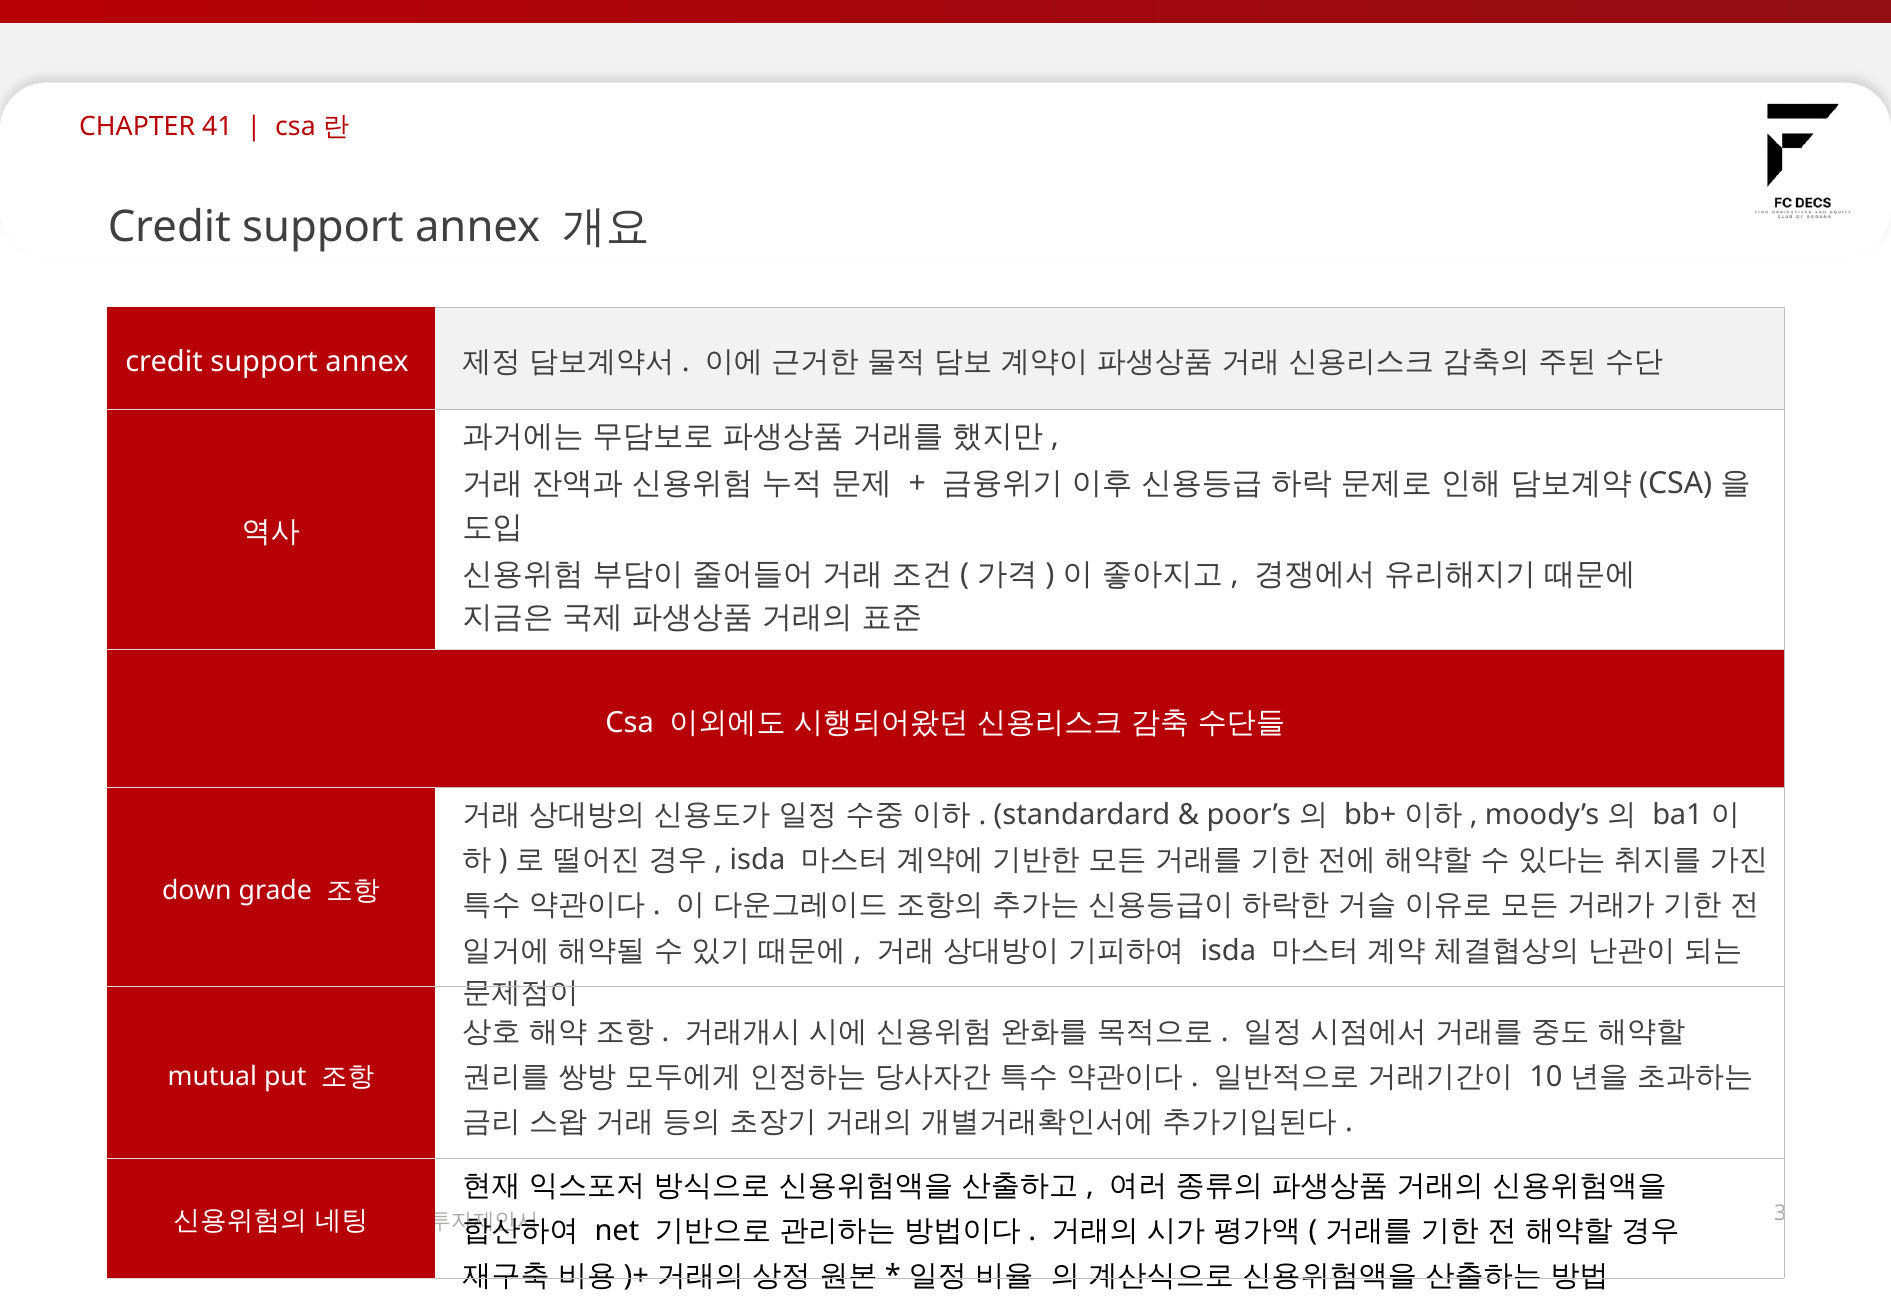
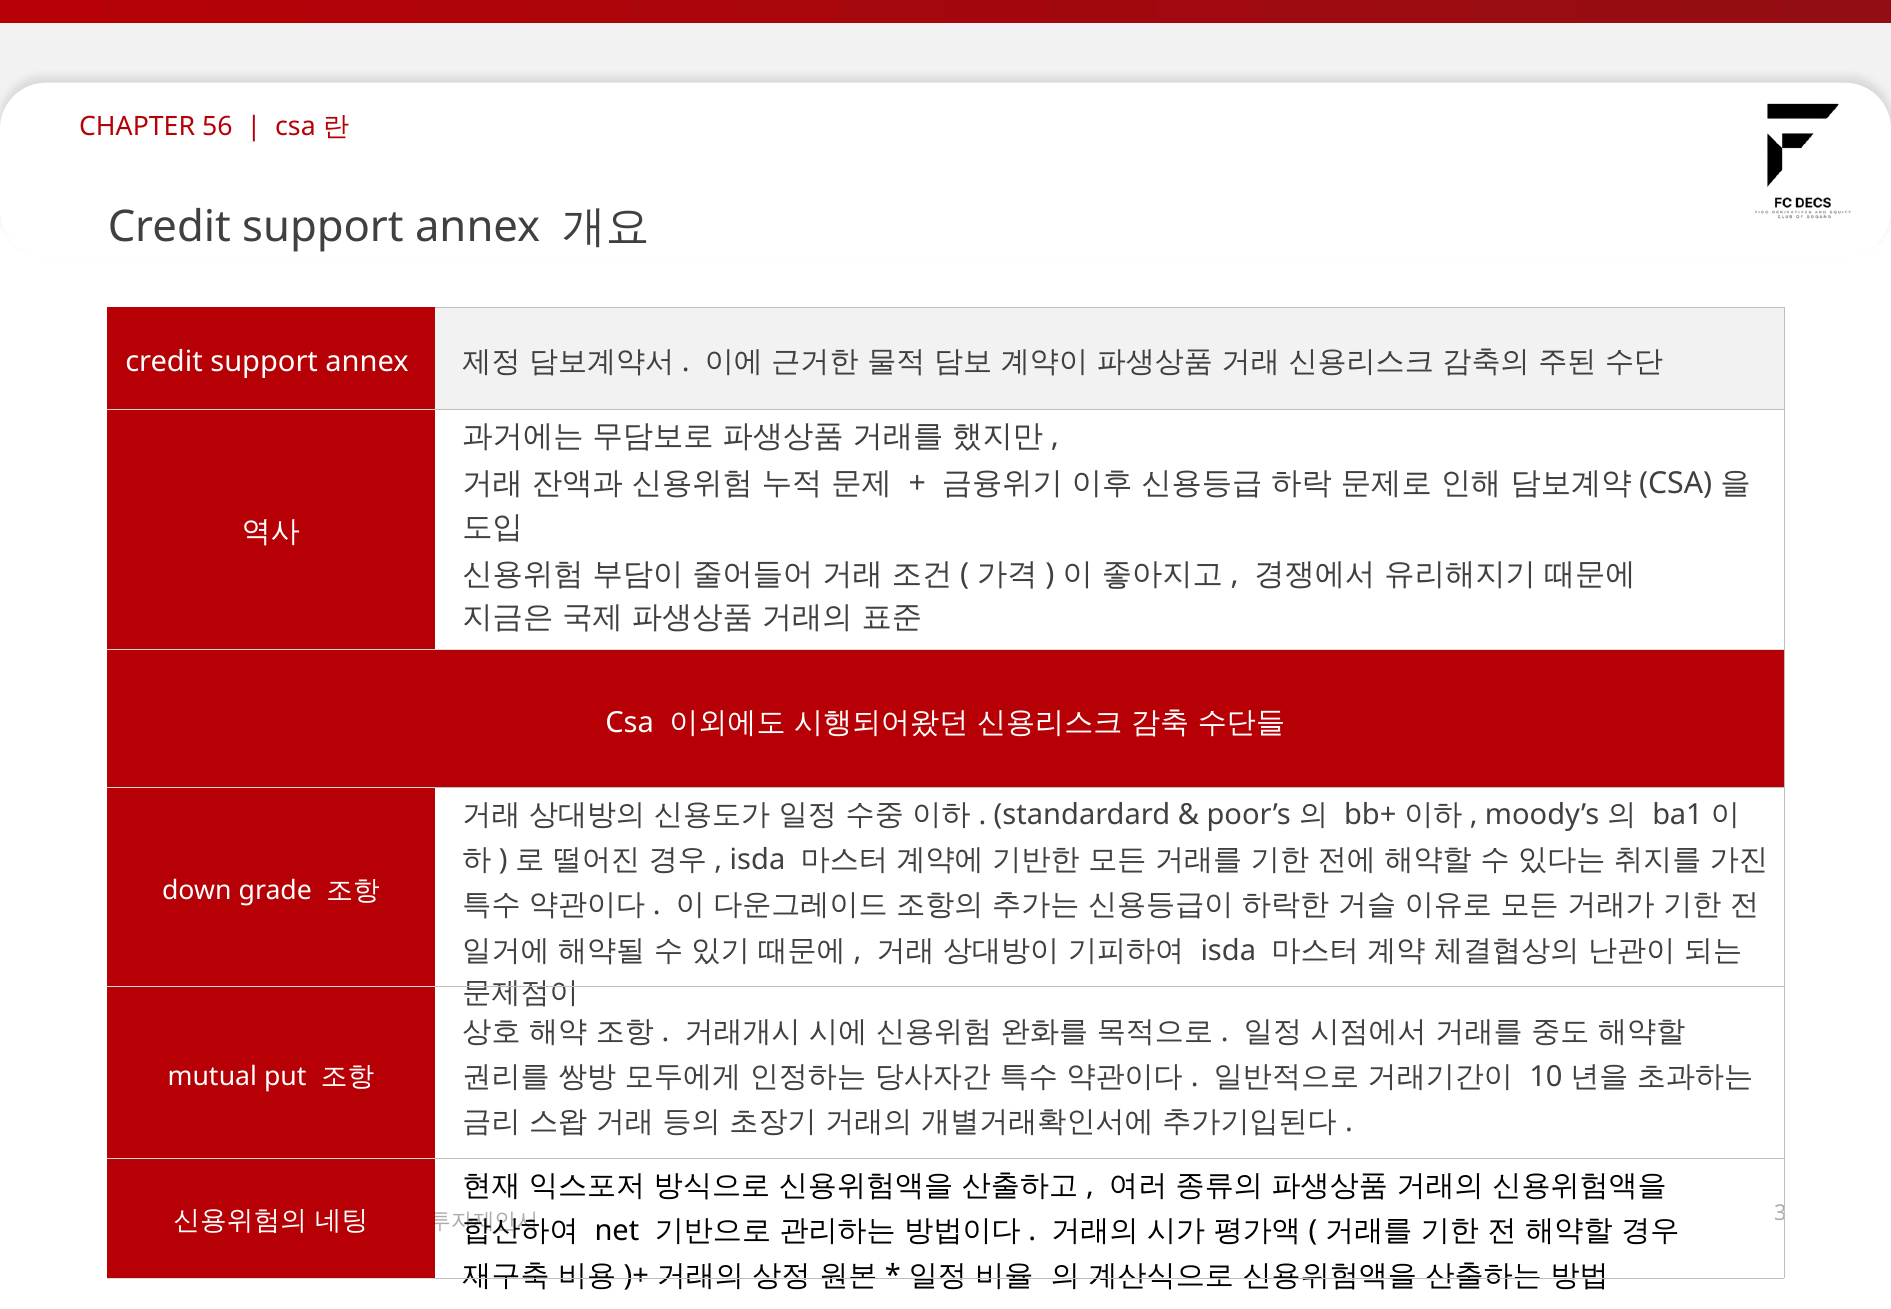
41: 41 -> 56 (217, 127)
